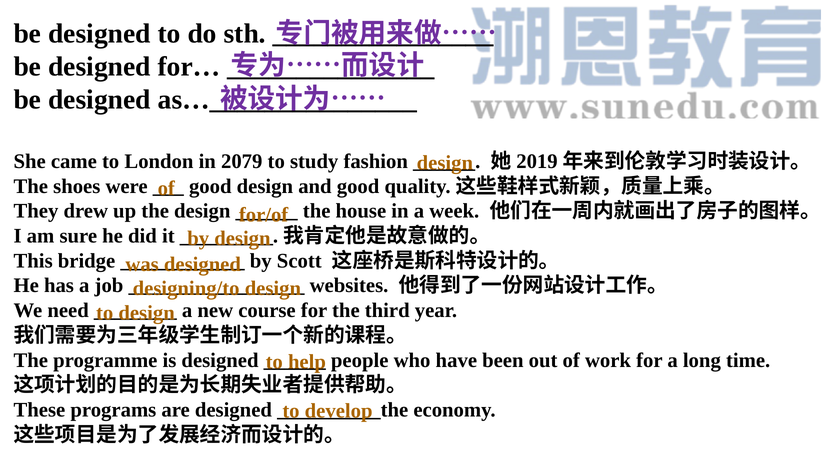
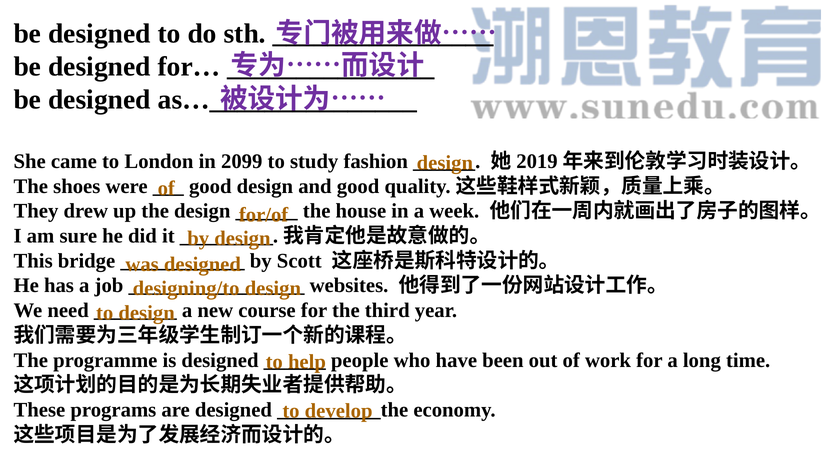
2079: 2079 -> 2099 (242, 161)
